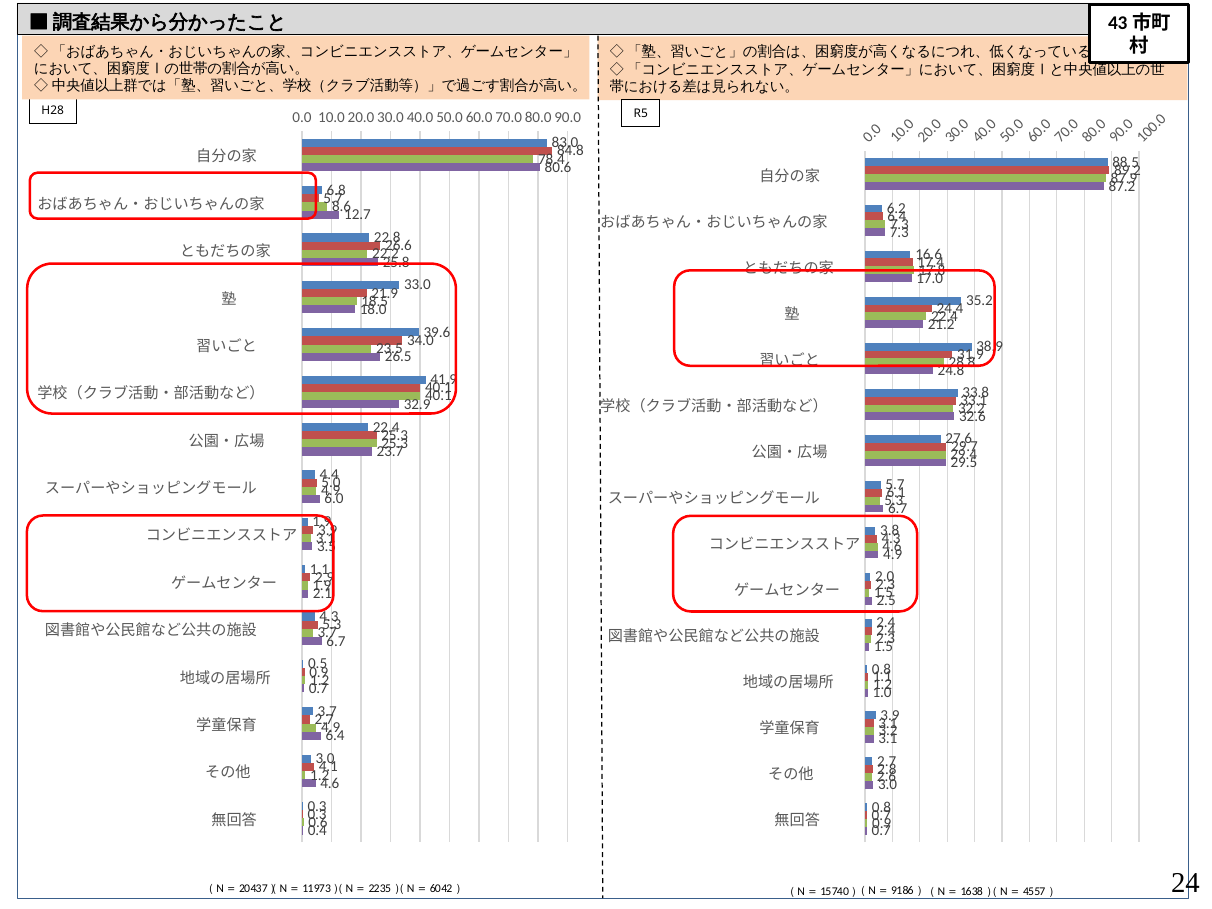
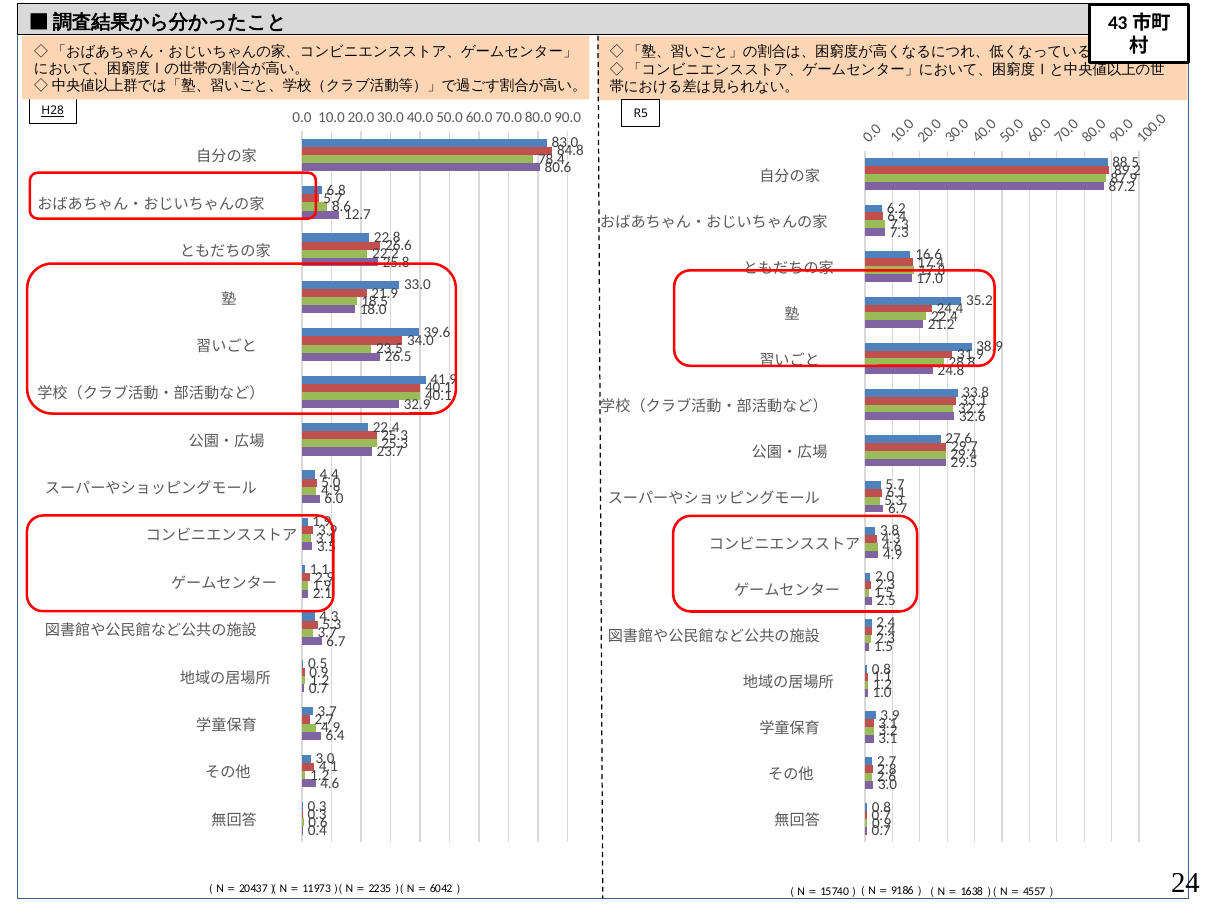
H28 underline: none -> present (53, 111)
